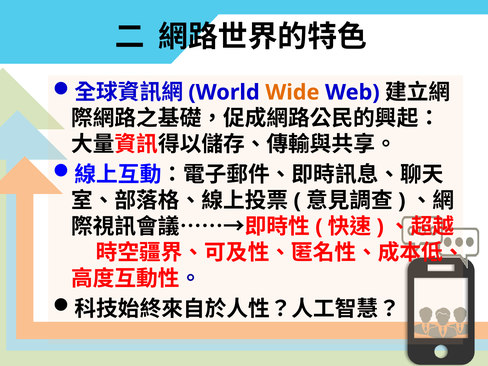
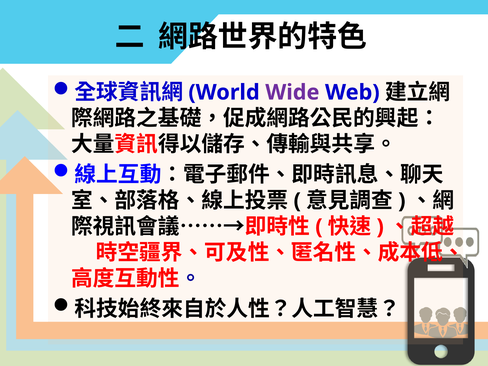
Wide colour: orange -> purple (292, 92)
